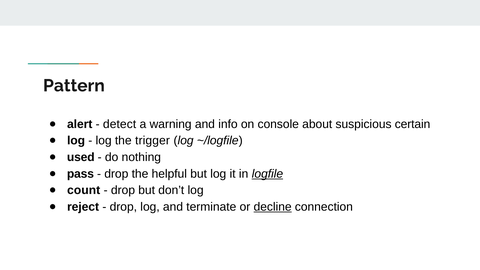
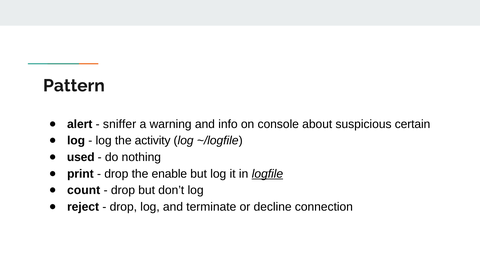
detect: detect -> sniffer (120, 124)
trigger: trigger -> activity (153, 141)
pass: pass -> print (80, 174)
helpful: helpful -> enable (169, 174)
decline underline: present -> none (273, 207)
